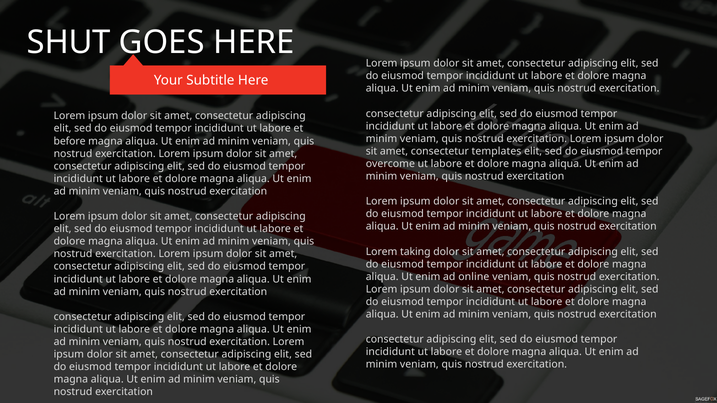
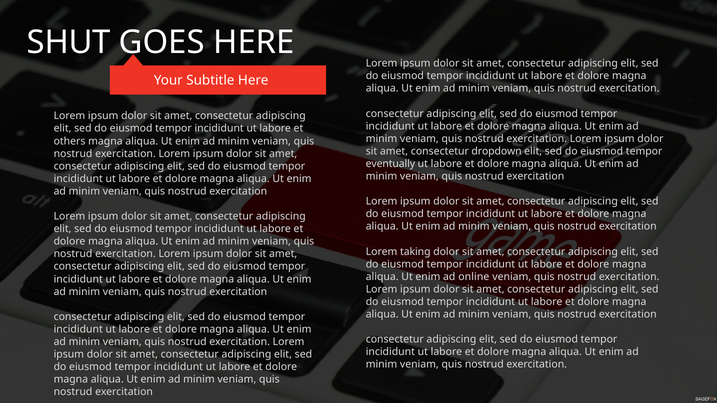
before: before -> others (70, 141)
templates: templates -> dropdown (497, 151)
overcome: overcome -> eventually (390, 164)
